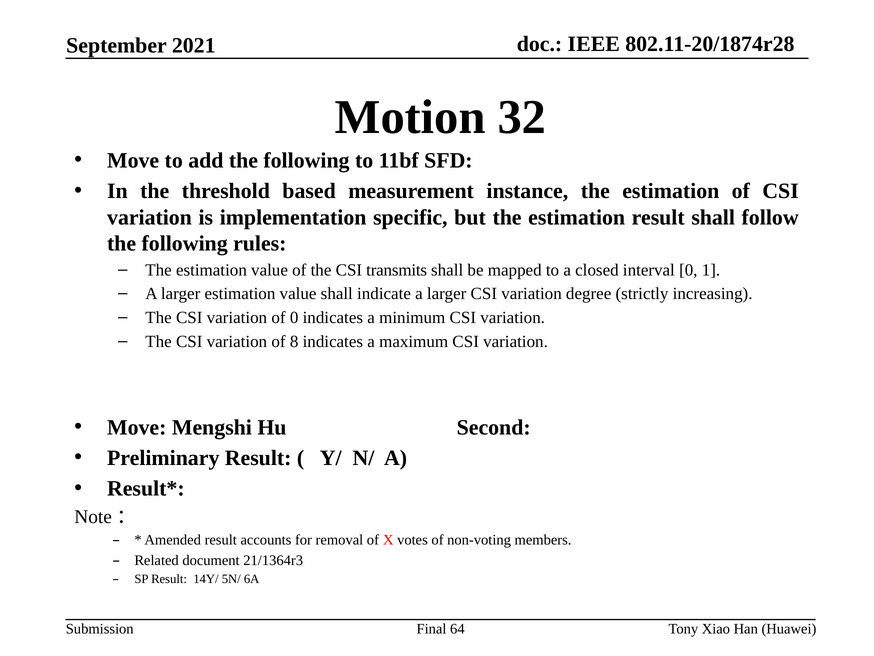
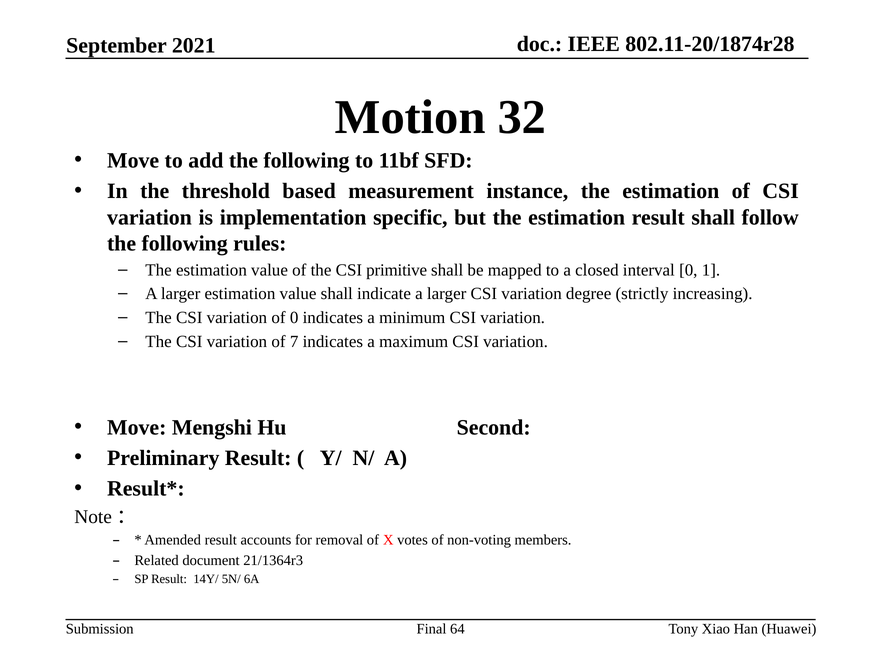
transmits: transmits -> primitive (397, 270)
8: 8 -> 7 (294, 341)
